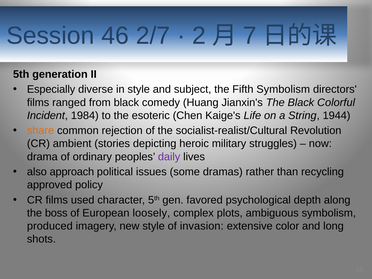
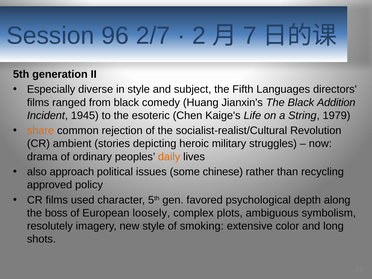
46: 46 -> 96 (115, 36)
Fifth Symbolism: Symbolism -> Languages (283, 89)
Colorful: Colorful -> Addition (336, 102)
1984: 1984 -> 1945 (85, 115)
1944: 1944 -> 1979 (337, 115)
daily colour: purple -> orange (169, 157)
dramas: dramas -> chinese (223, 172)
produced: produced -> resolutely (50, 226)
invasion: invasion -> smoking (202, 226)
